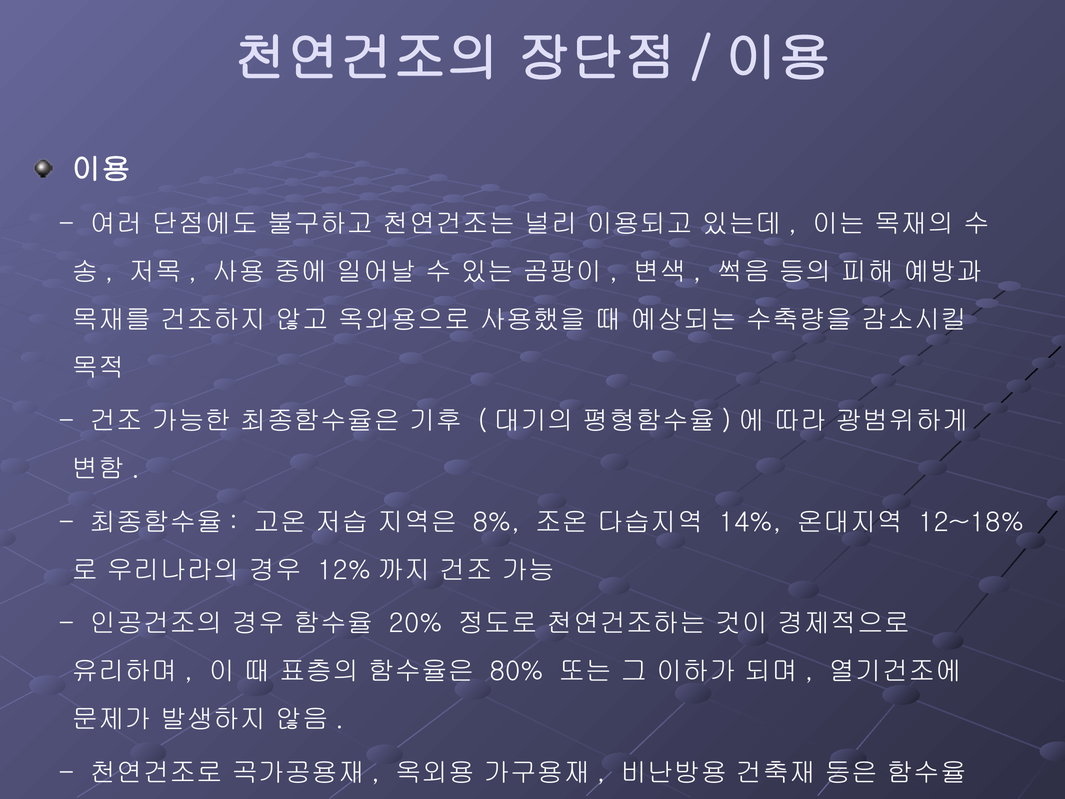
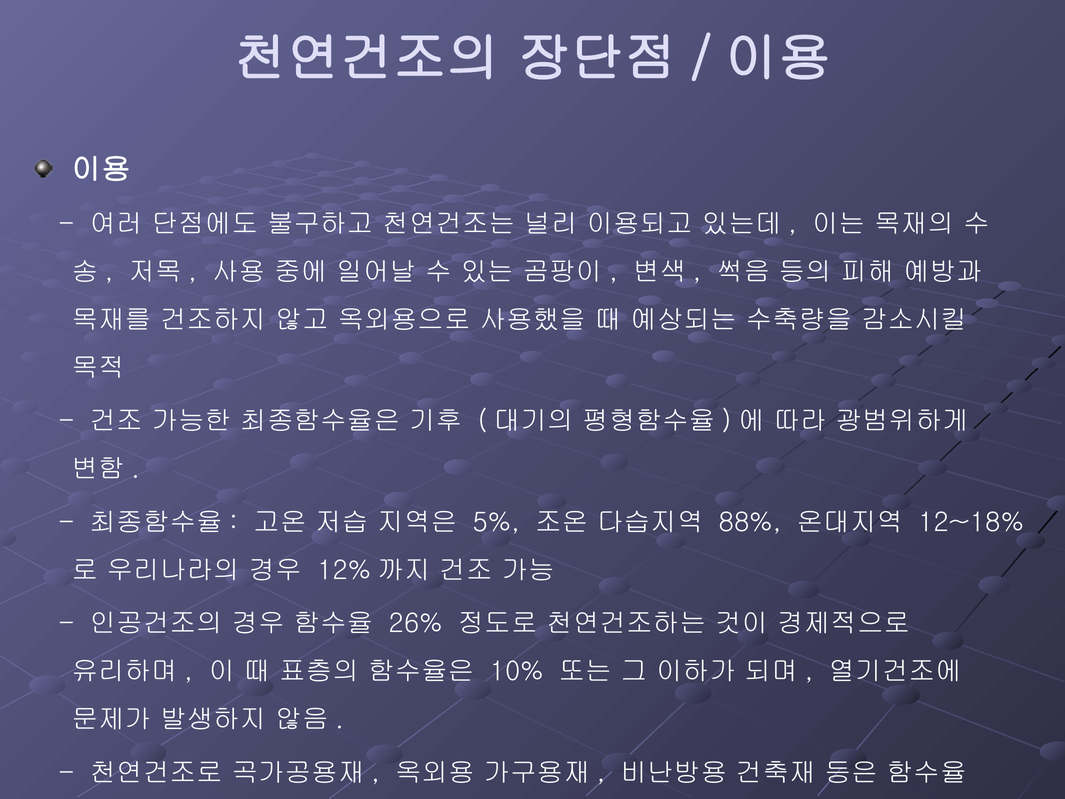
8%: 8% -> 5% (496, 522)
14%: 14% -> 88% (750, 522)
20%: 20% -> 26% (416, 623)
80%: 80% -> 10% (517, 671)
